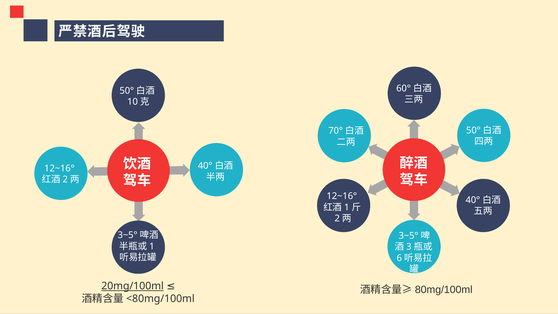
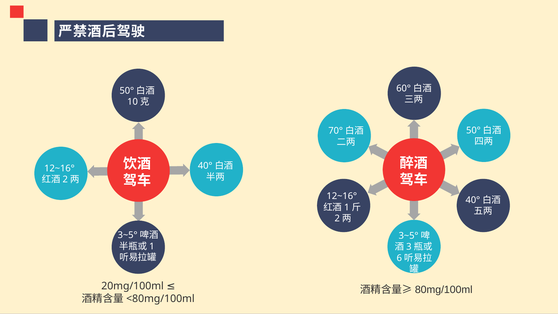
20mg/100ml underline: present -> none (133, 286)
